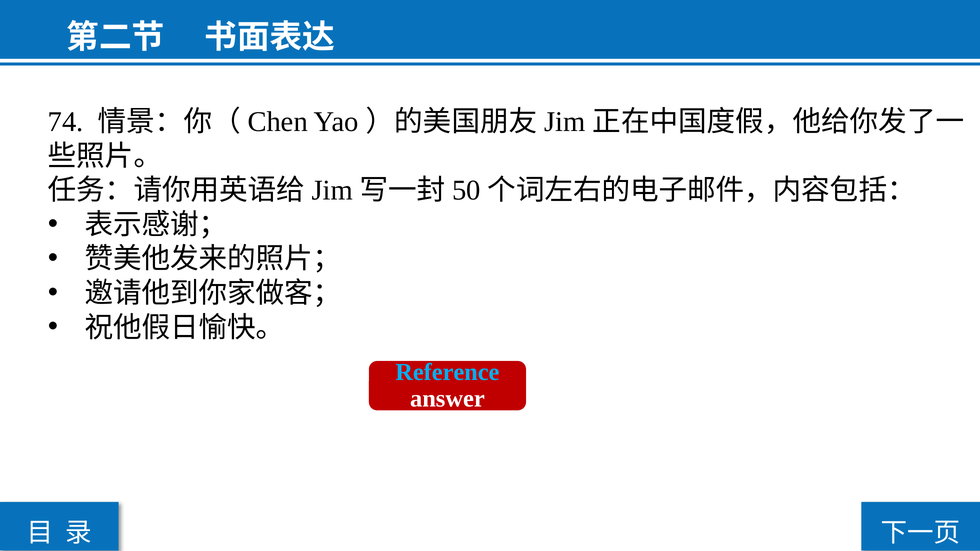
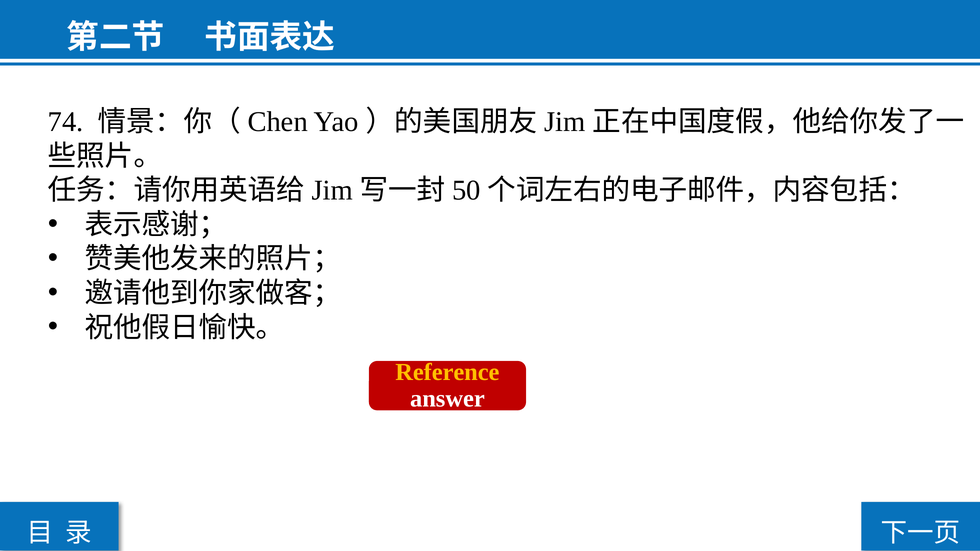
Reference colour: light blue -> yellow (447, 372)
